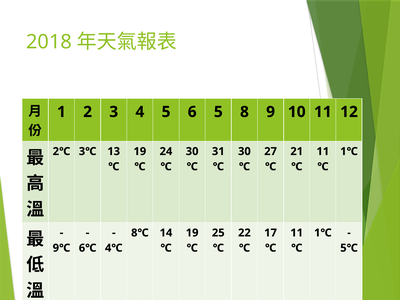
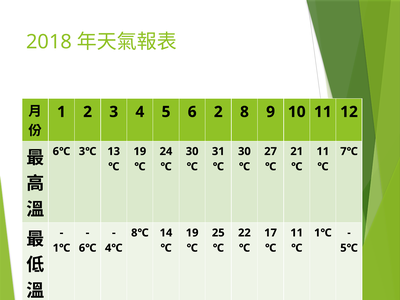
6 5: 5 -> 2 (218, 112)
2℃: 2℃ -> 6℃ (61, 151)
1℃: 1℃ -> 7℃ (349, 151)
9℃: 9℃ -> 1℃ (61, 248)
